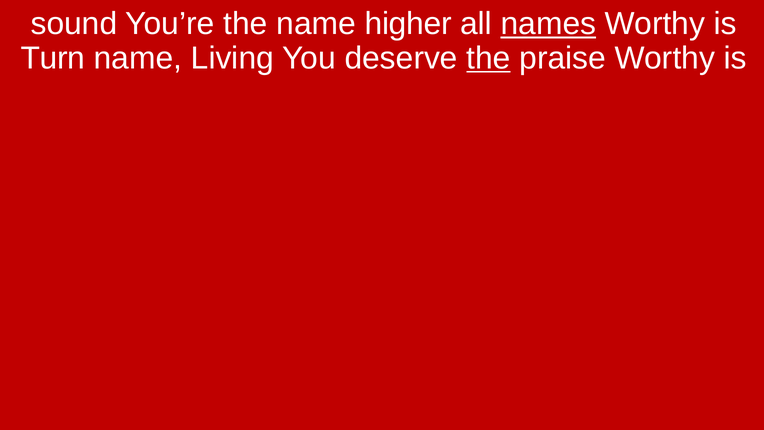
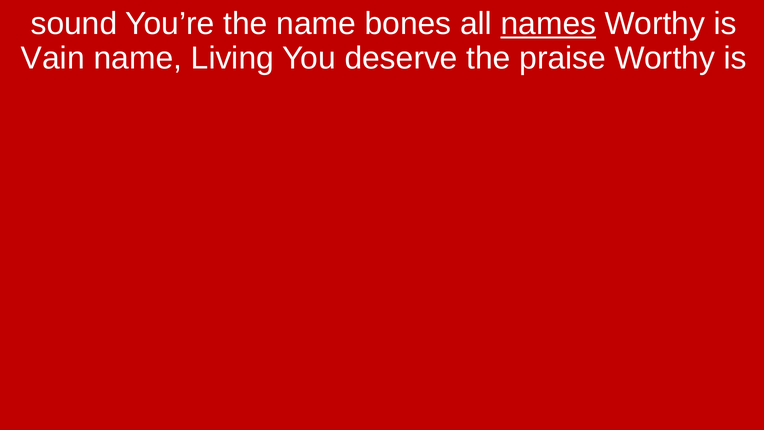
higher: higher -> bones (408, 24)
Turn: Turn -> Vain (53, 58)
the underline: present -> none (489, 58)
